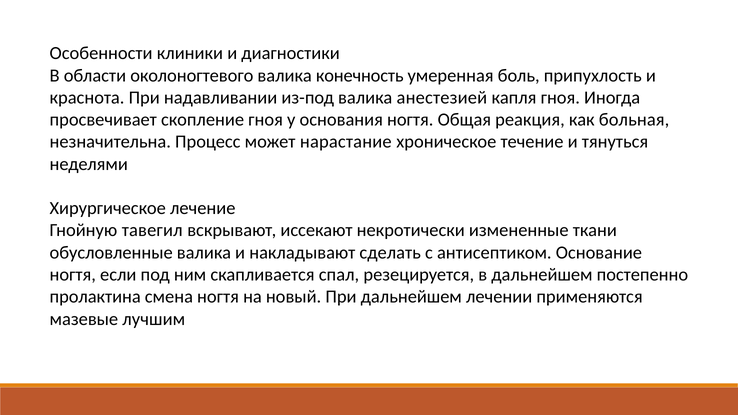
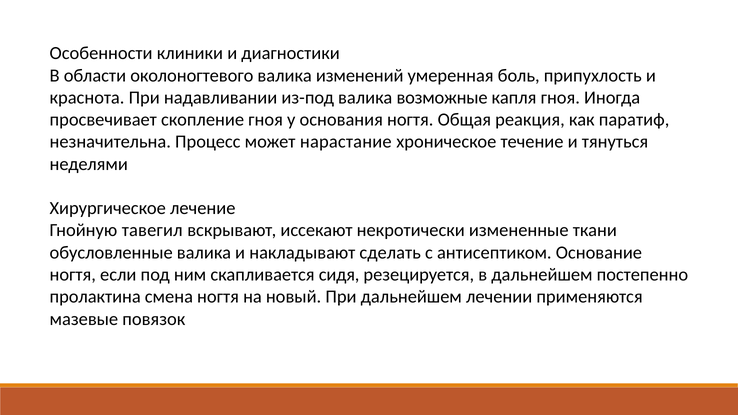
конечность: конечность -> изменений (360, 75)
анестезией: анестезией -> возможные (442, 98)
больная: больная -> паратиф (634, 120)
спал: спал -> сидя (339, 275)
лучшим: лучшим -> повязок (154, 319)
